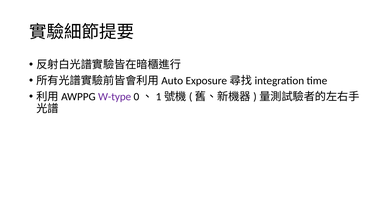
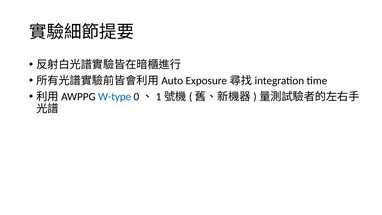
W-type colour: purple -> blue (115, 97)
